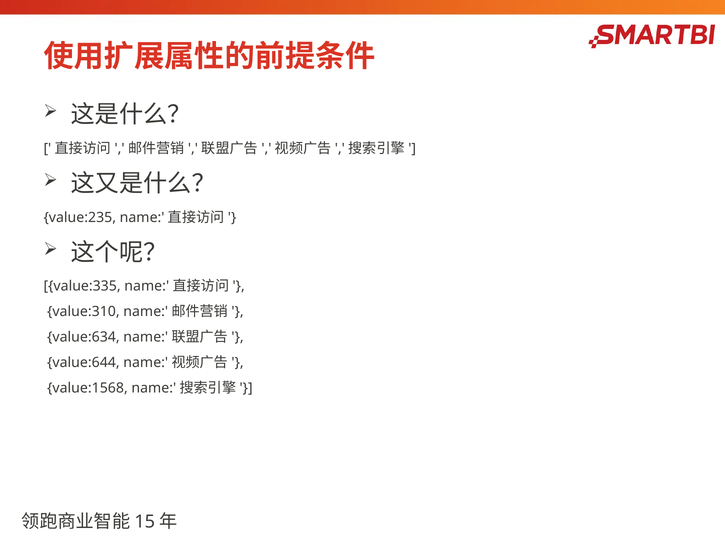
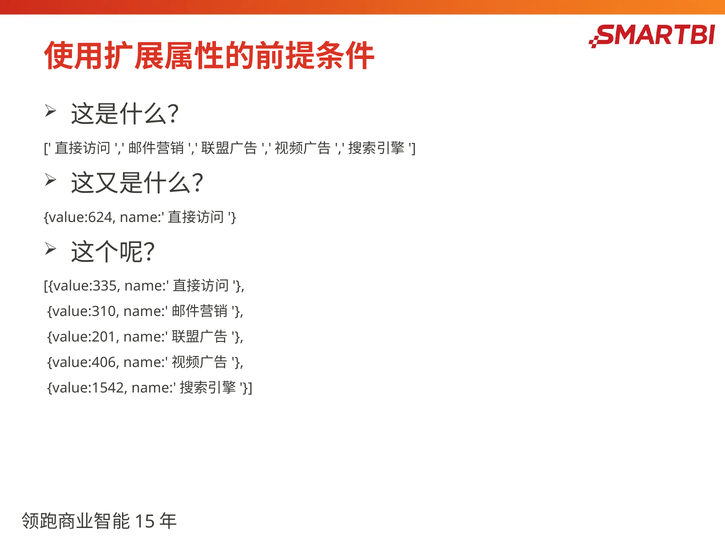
value:235: value:235 -> value:624 (80, 217)
value:634: value:634 -> value:201 (83, 337)
value:644: value:644 -> value:406 (83, 362)
value:1568: value:1568 -> value:1542 (87, 388)
